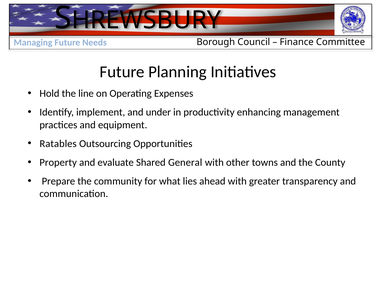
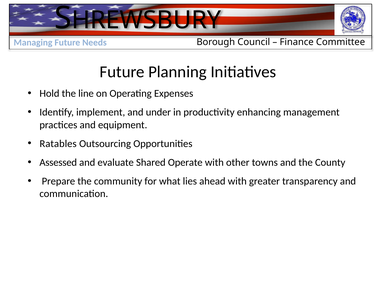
Property: Property -> Assessed (58, 162)
General: General -> Operate (185, 162)
